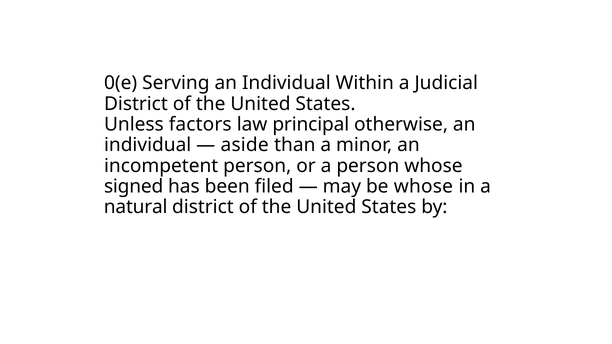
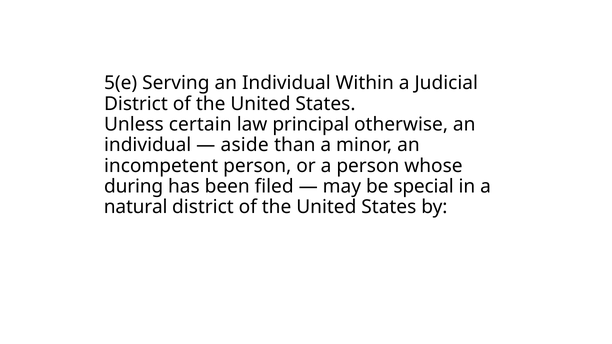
0(e: 0(e -> 5(e (121, 83)
factors: factors -> certain (200, 125)
signed: signed -> during (134, 187)
be whose: whose -> special (424, 187)
